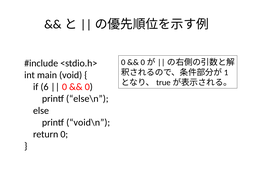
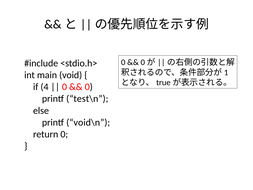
6: 6 -> 4 (45, 87)
else\n: else\n -> test\n (87, 99)
